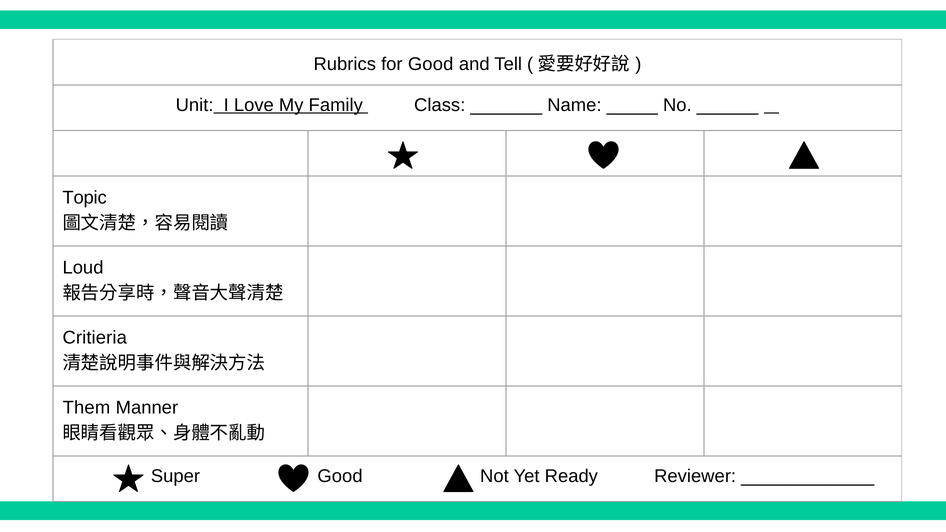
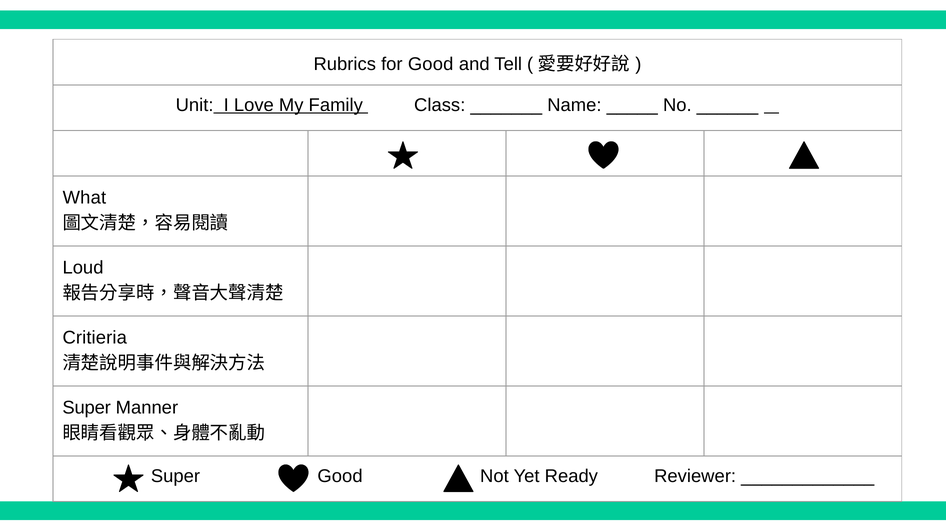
Topic: Topic -> What (84, 198)
Them: Them -> Super (87, 408)
